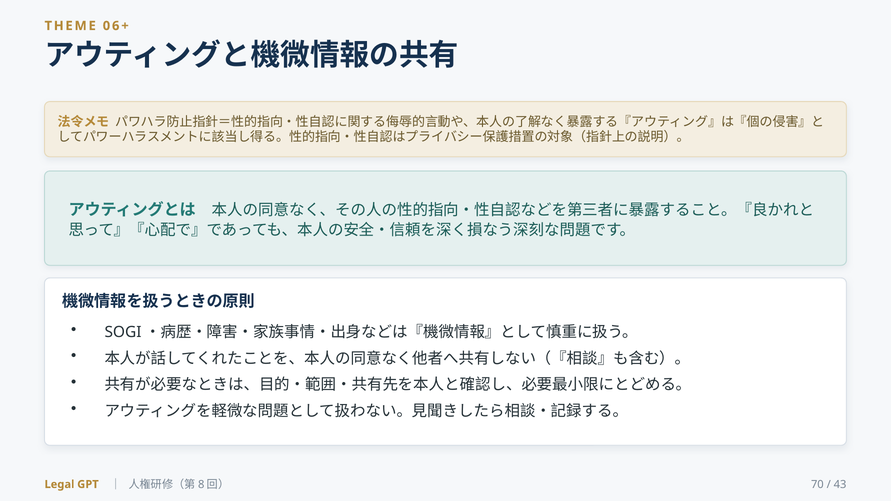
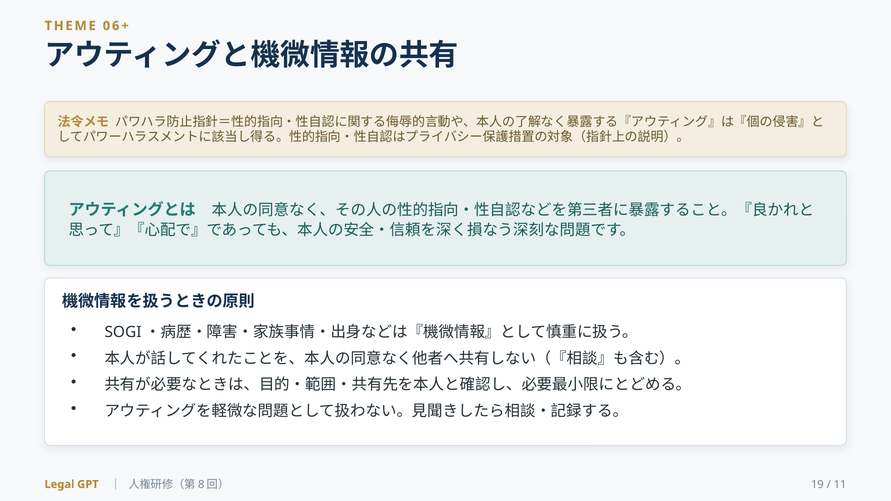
70: 70 -> 19 (817, 485)
43: 43 -> 11 (840, 485)
